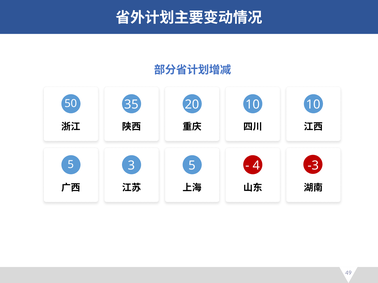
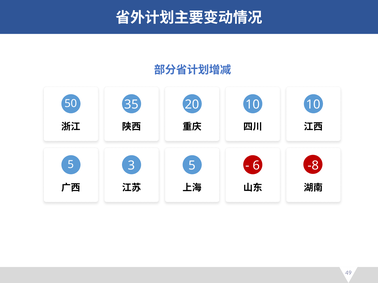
4: 4 -> 6 (256, 166)
-3: -3 -> -8 (313, 166)
